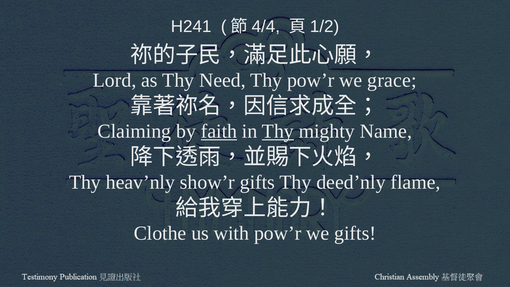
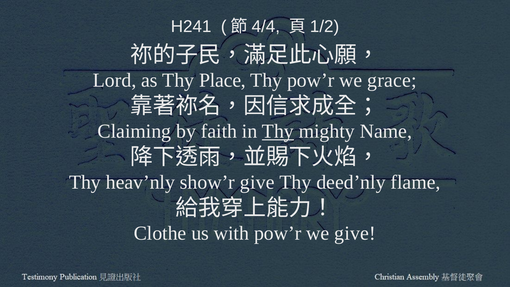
Need: Need -> Place (222, 80)
faith underline: present -> none (219, 131)
show’r gifts: gifts -> give (257, 182)
we gifts: gifts -> give (355, 233)
